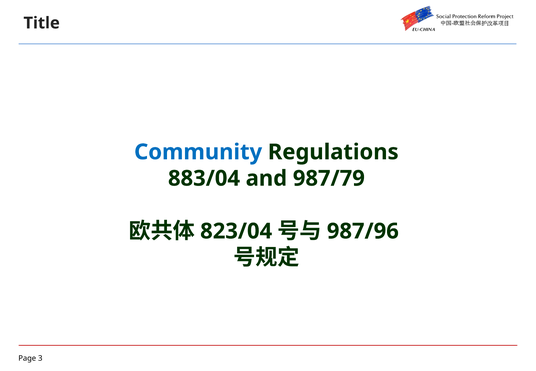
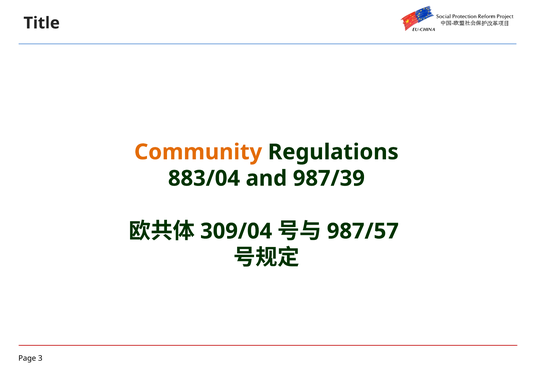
Community colour: blue -> orange (198, 152)
987/79: 987/79 -> 987/39 (329, 178)
823/04: 823/04 -> 309/04 (236, 231)
987/96: 987/96 -> 987/57 (363, 231)
